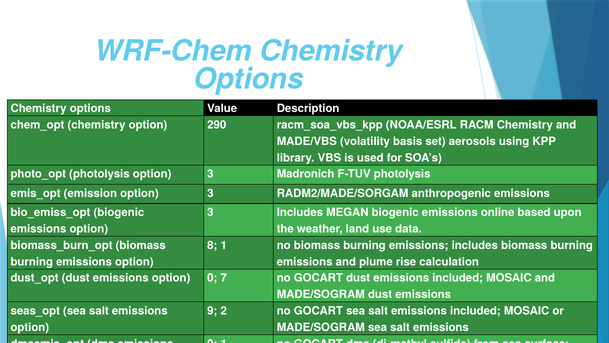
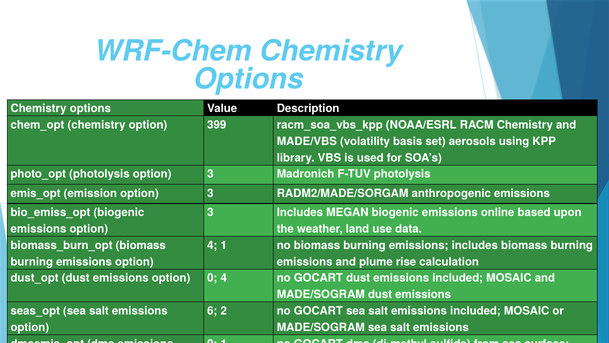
290: 290 -> 399 (217, 125)
8: 8 -> 4 (212, 245)
0 7: 7 -> 4 (224, 278)
9: 9 -> 6 (212, 311)
